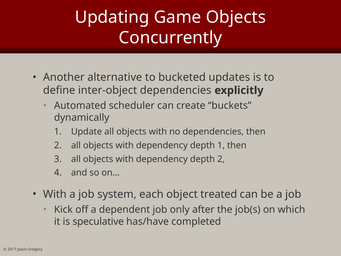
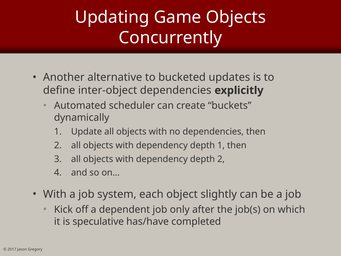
treated: treated -> slightly (219, 194)
